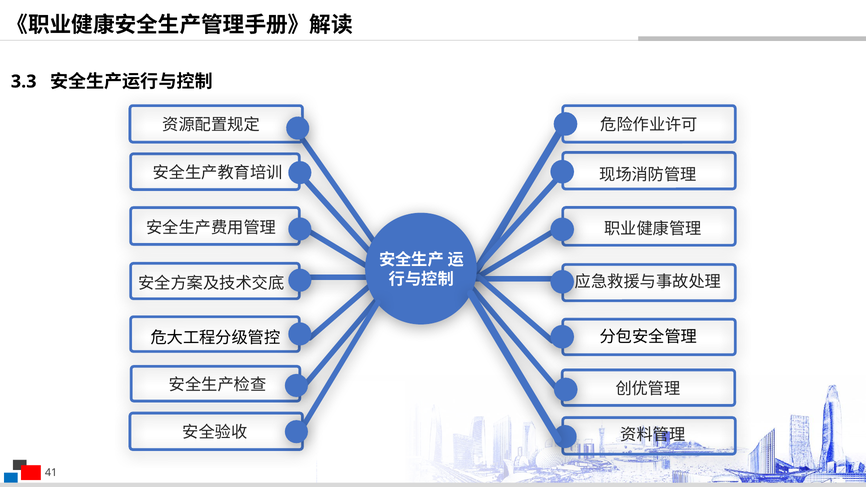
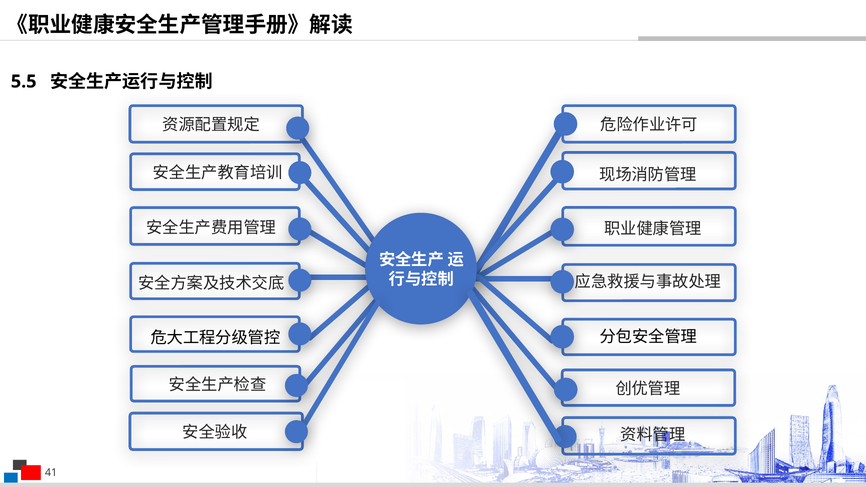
3.3: 3.3 -> 5.5 (24, 82)
